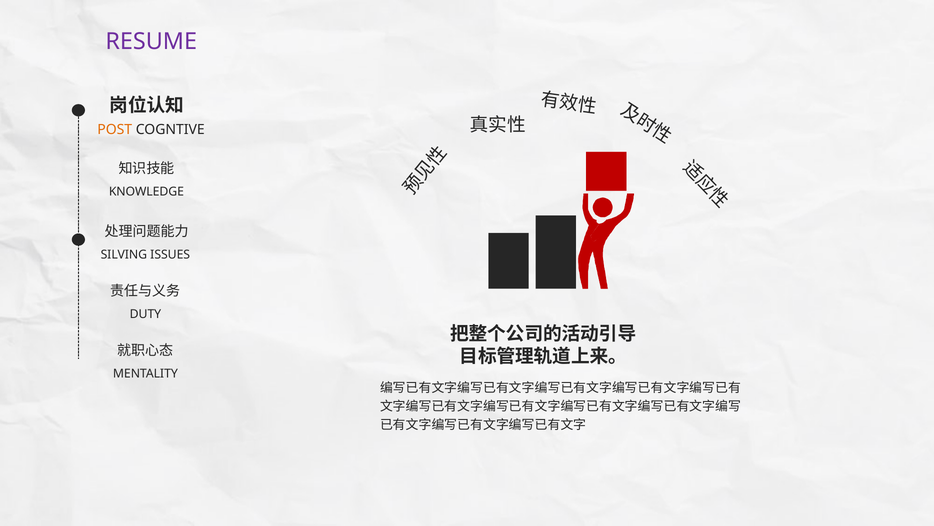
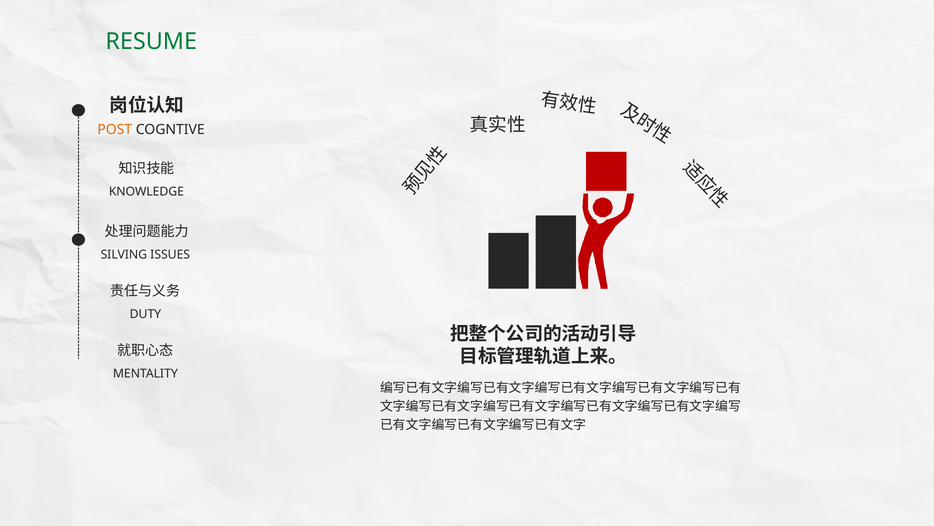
RESUME colour: purple -> green (151, 41)
